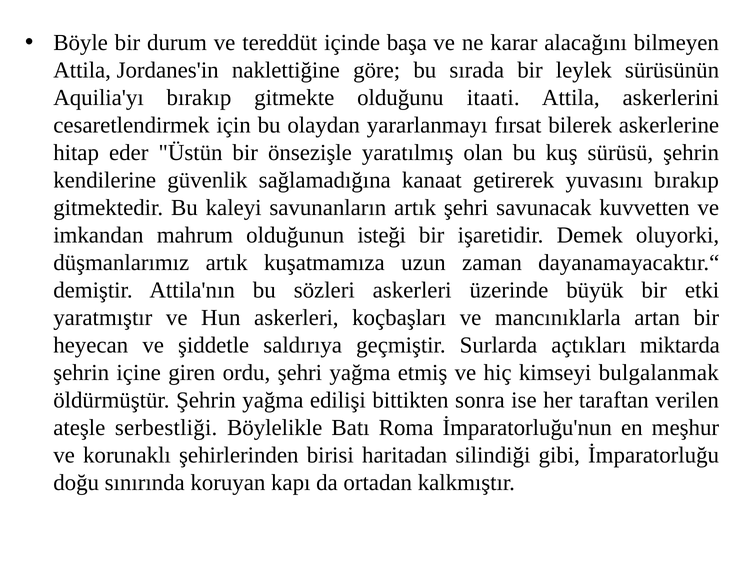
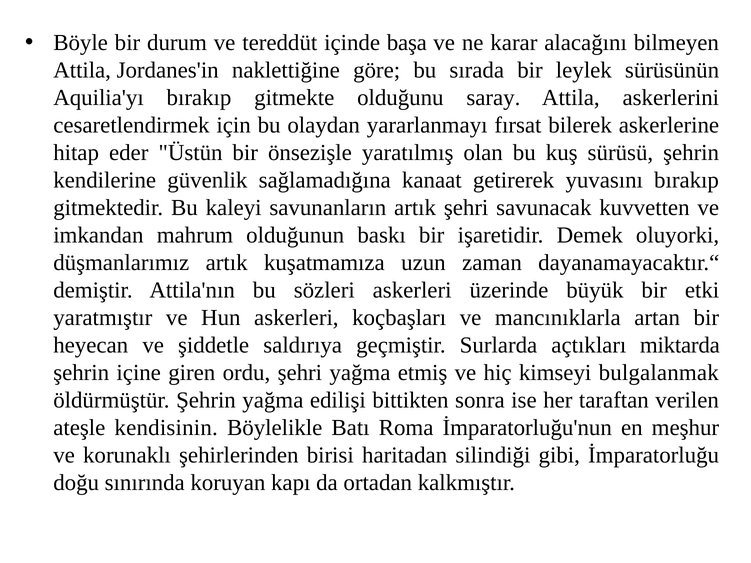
itaati: itaati -> saray (493, 98)
isteği: isteği -> baskı (382, 235)
serbestliği: serbestliği -> kendisinin (166, 428)
